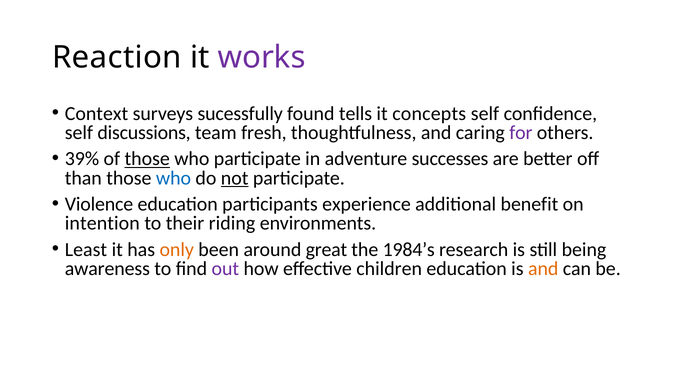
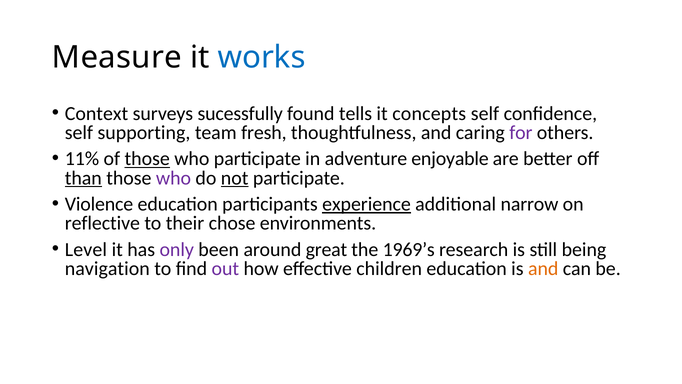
Reaction: Reaction -> Measure (117, 57)
works colour: purple -> blue (262, 57)
discussions: discussions -> supporting (144, 133)
39%: 39% -> 11% (82, 159)
successes: successes -> enjoyable (450, 159)
than underline: none -> present (83, 178)
who colour: blue -> purple (173, 178)
experience underline: none -> present (366, 204)
benefit: benefit -> narrow (530, 204)
intention: intention -> reflective (102, 223)
riding: riding -> chose (232, 223)
Least: Least -> Level (86, 249)
only colour: orange -> purple (177, 249)
1984’s: 1984’s -> 1969’s (409, 249)
awareness: awareness -> navigation (107, 268)
